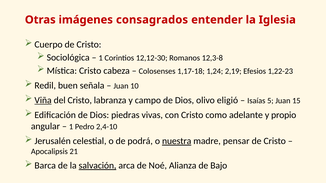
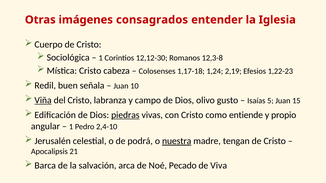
eligió: eligió -> gusto (228, 100)
piedras underline: none -> present (125, 115)
adelante: adelante -> entiende (246, 115)
pensar: pensar -> tengan (236, 141)
salvación underline: present -> none (98, 166)
Alianza: Alianza -> Pecado (183, 166)
Bajo: Bajo -> Viva (219, 166)
